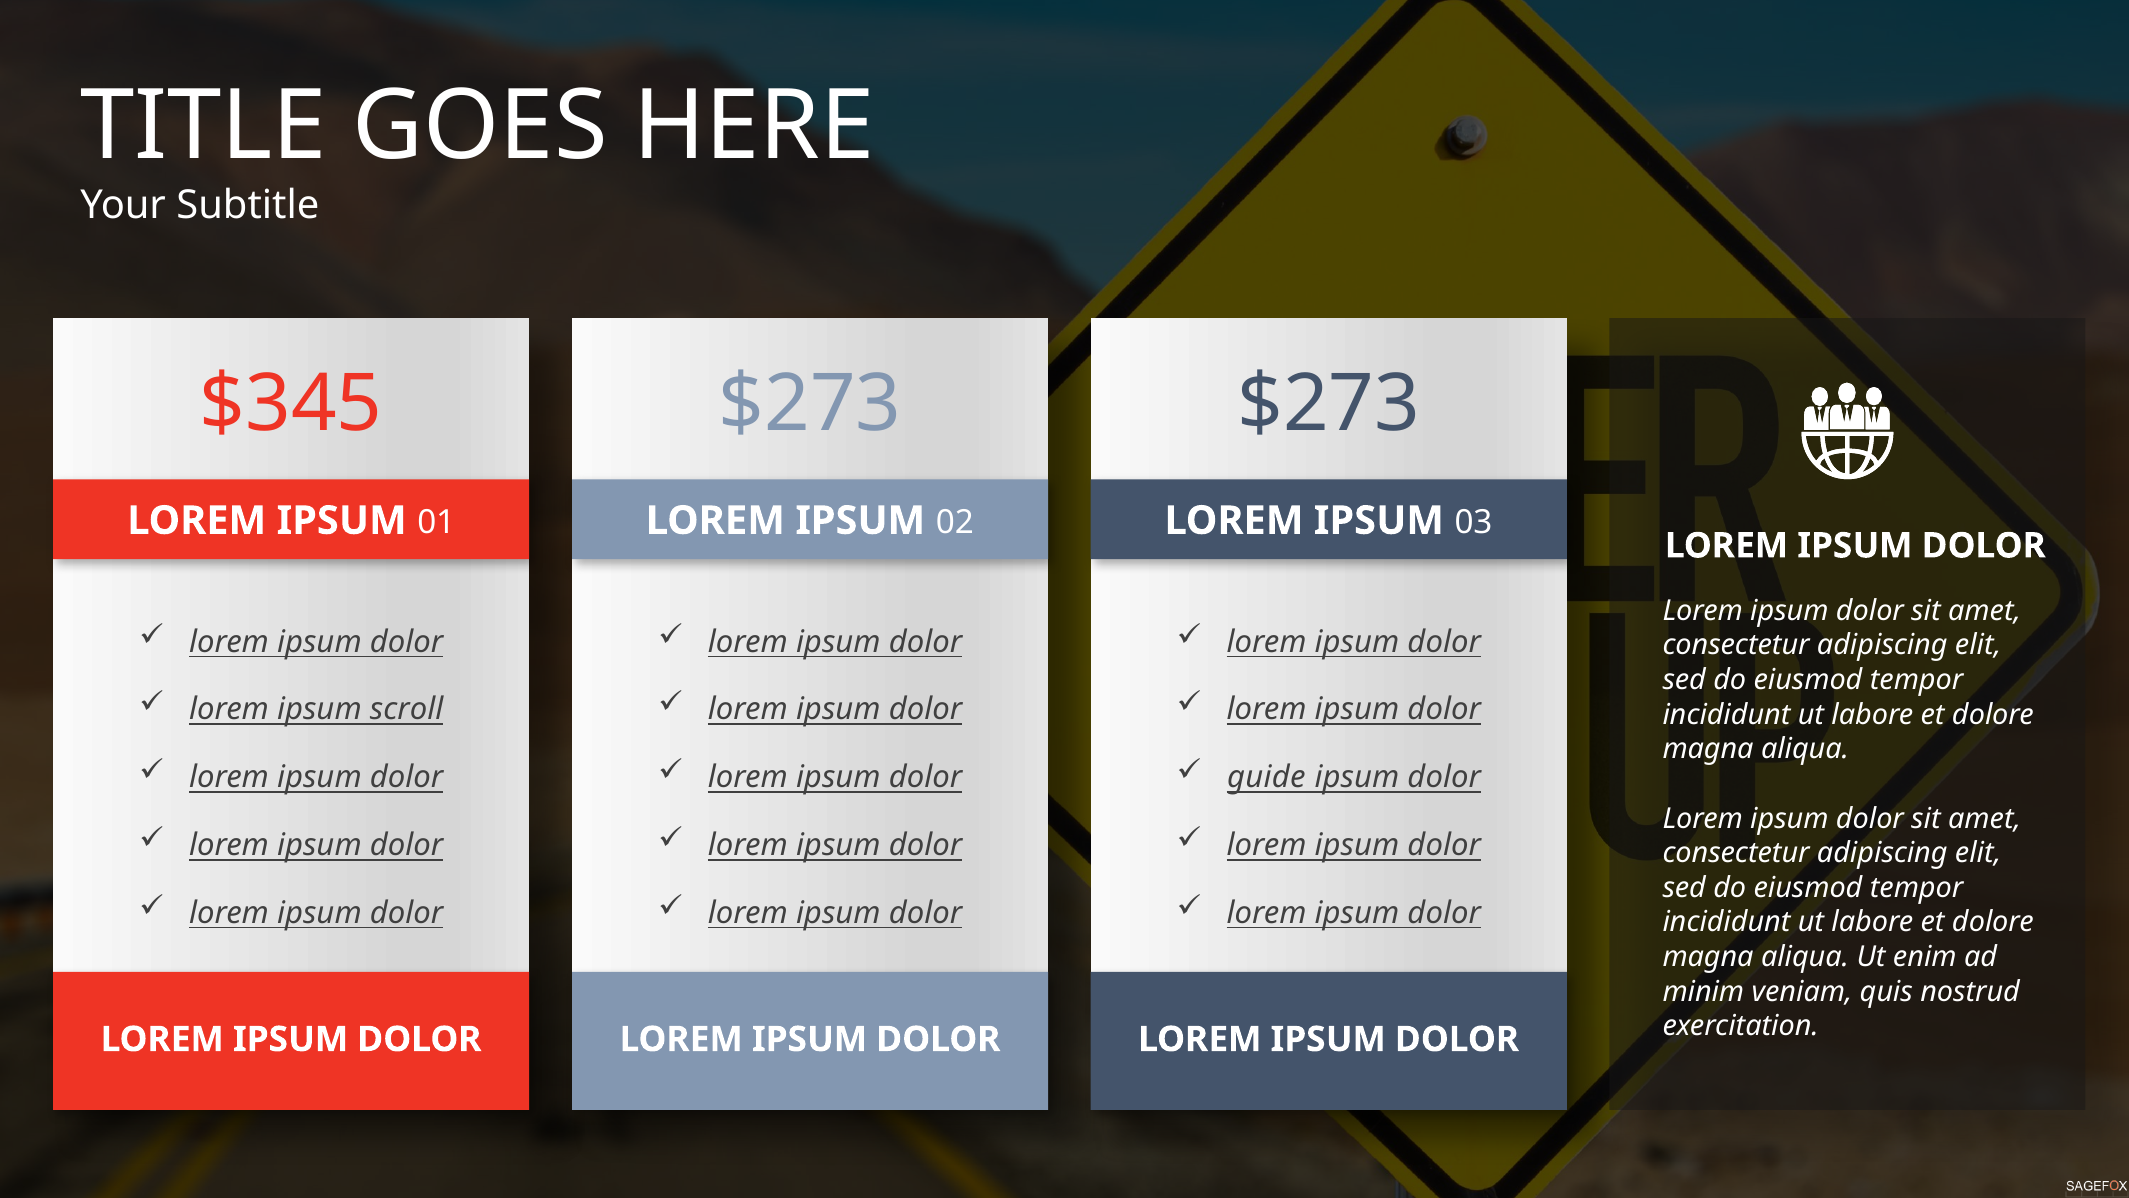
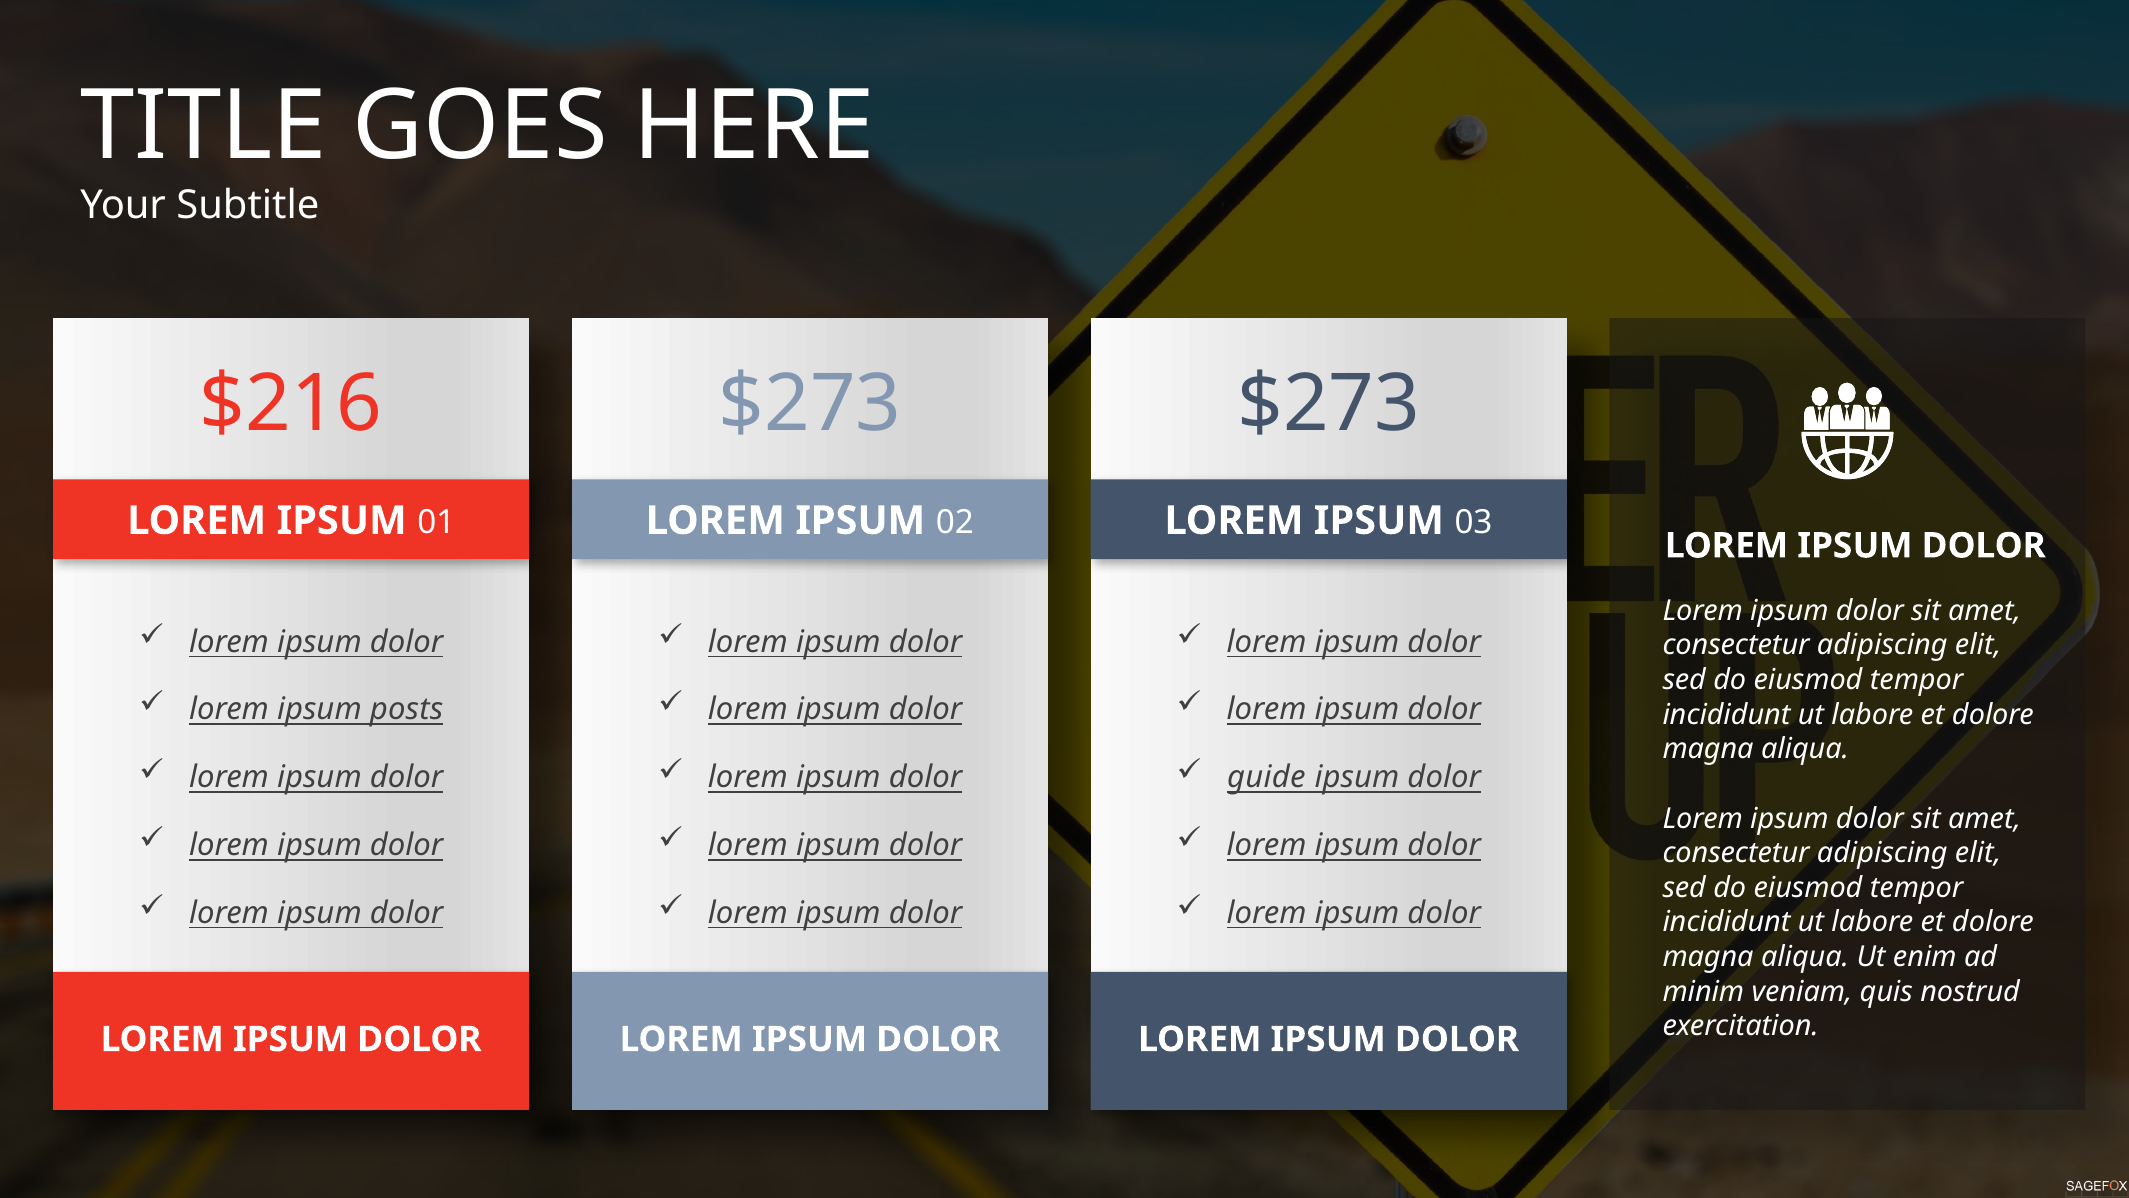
$345: $345 -> $216 (291, 404)
scroll: scroll -> posts (407, 709)
